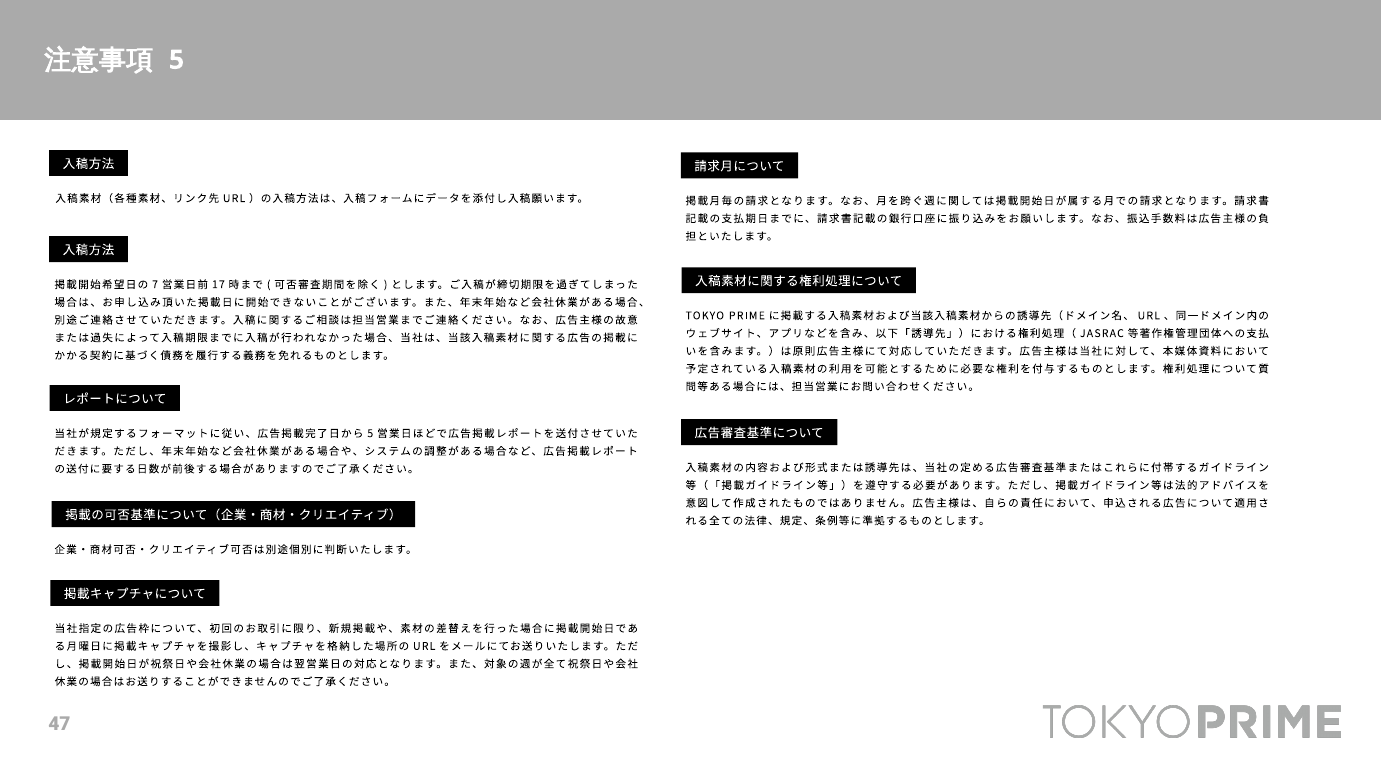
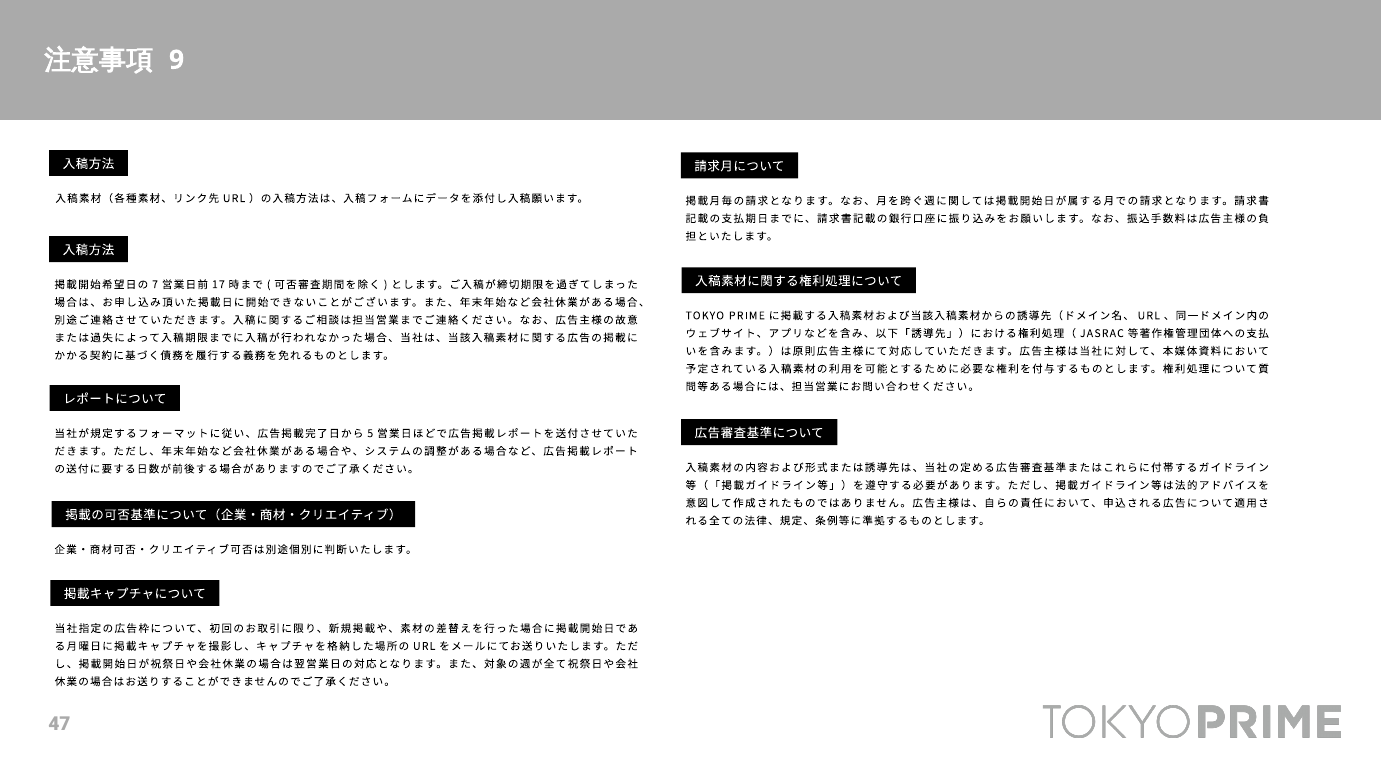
5: 5 -> 9 (177, 60)
